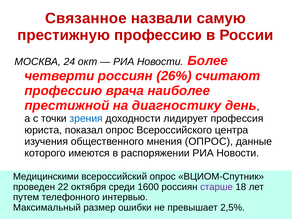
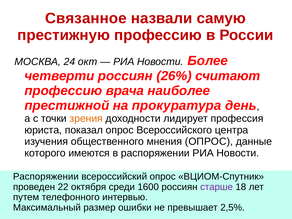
диагностику: диагностику -> прокуратура (177, 105)
зрения colour: blue -> orange (86, 119)
Медицинскими: Медицинскими -> Распоряжении (46, 177)
